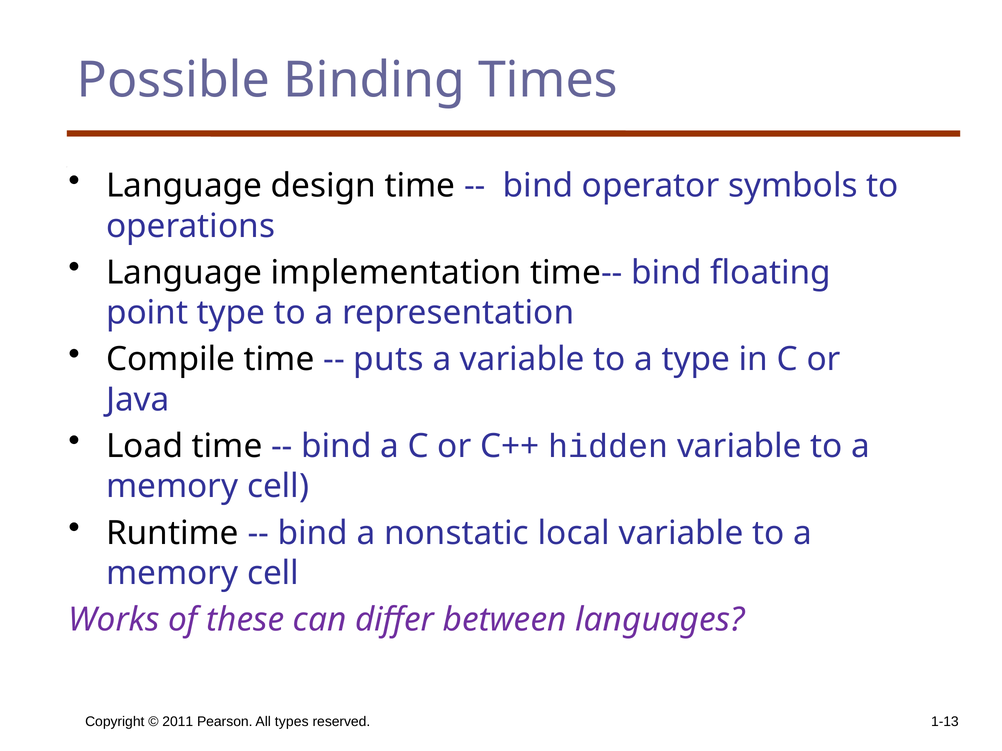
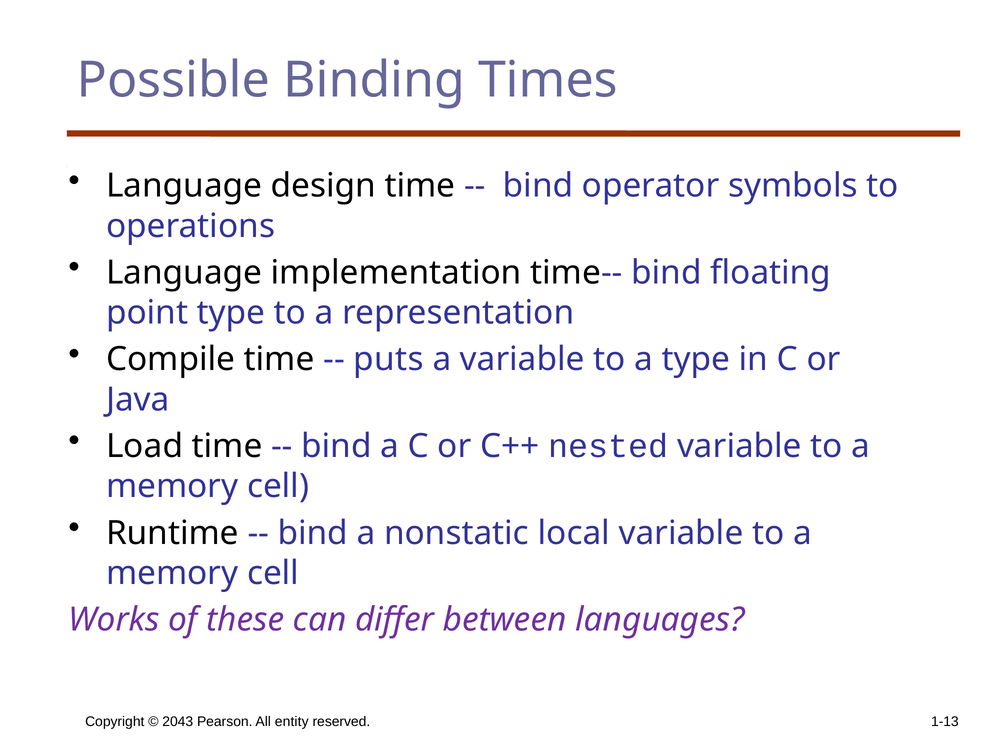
hidden: hidden -> nested (608, 447)
2011: 2011 -> 2043 (178, 722)
types: types -> entity (292, 722)
